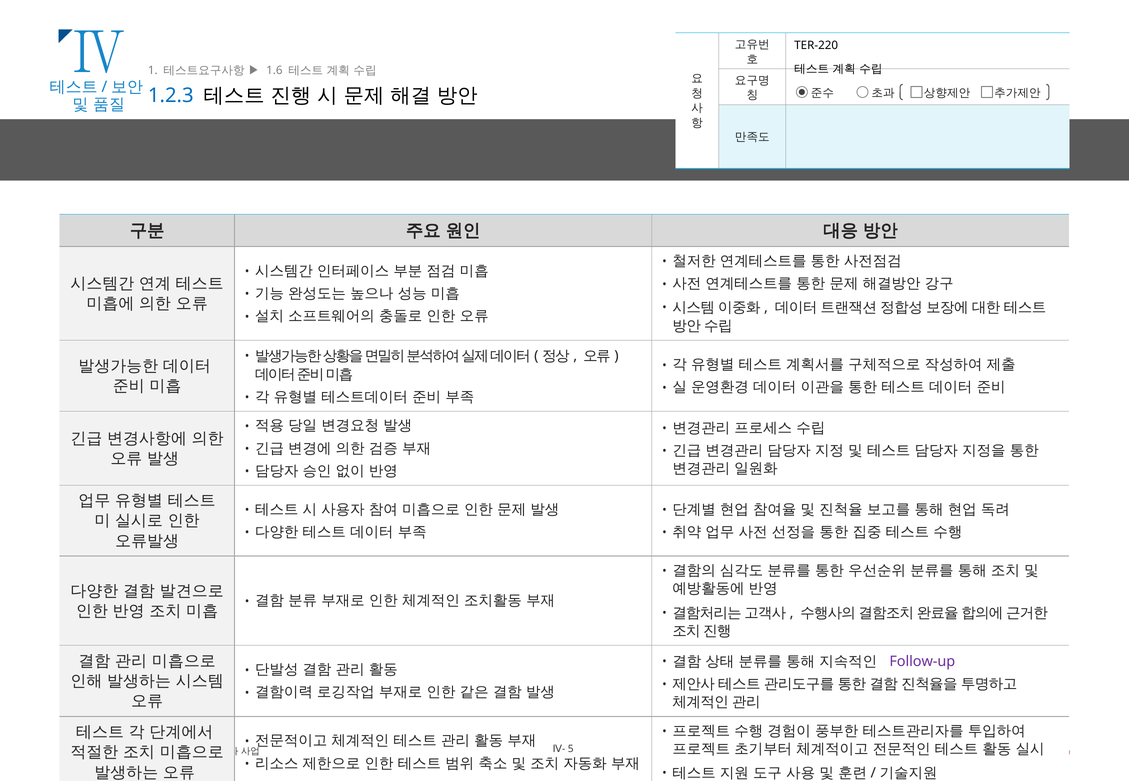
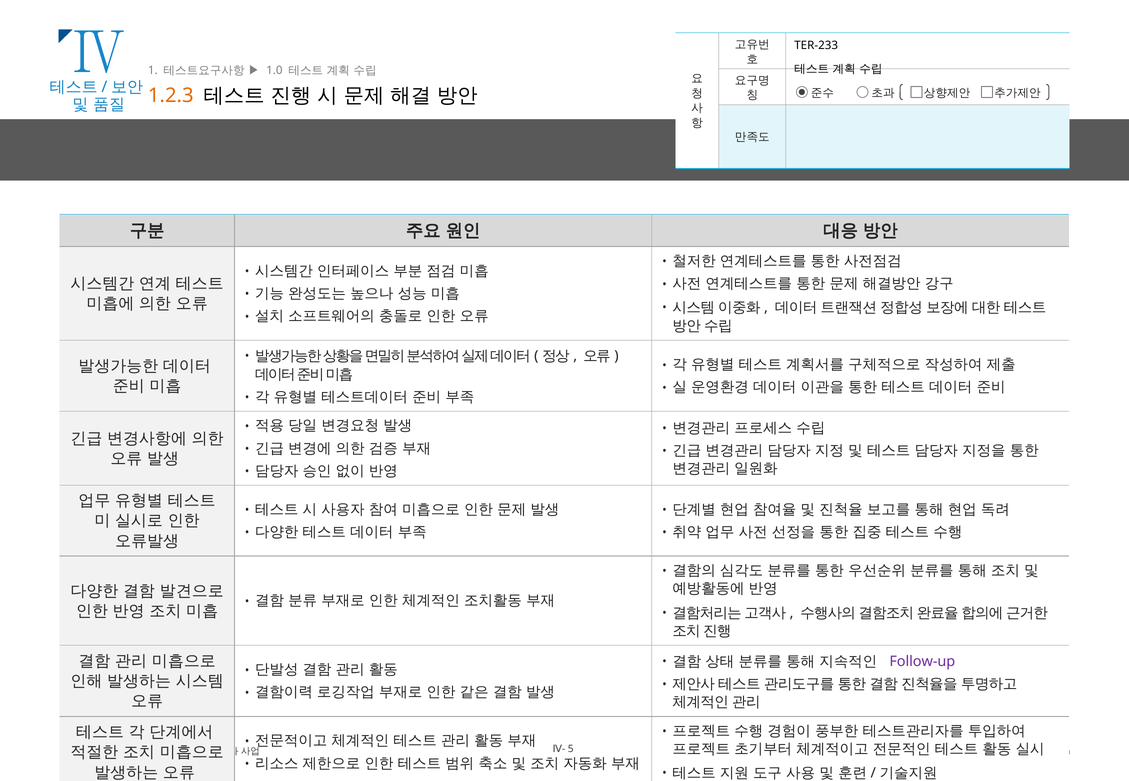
TER-220: TER-220 -> TER-233 (816, 45)
1.6: 1.6 -> 1.0 (274, 70)
1.2.3 colour: blue -> orange (171, 96)
